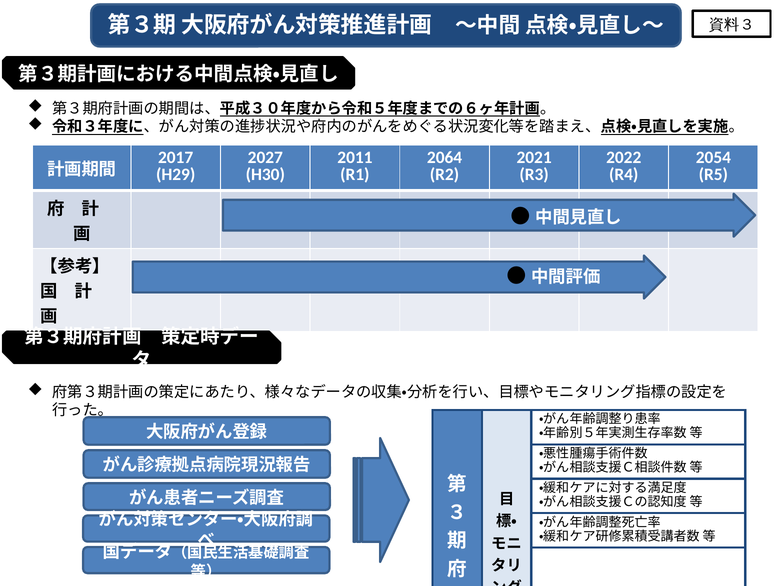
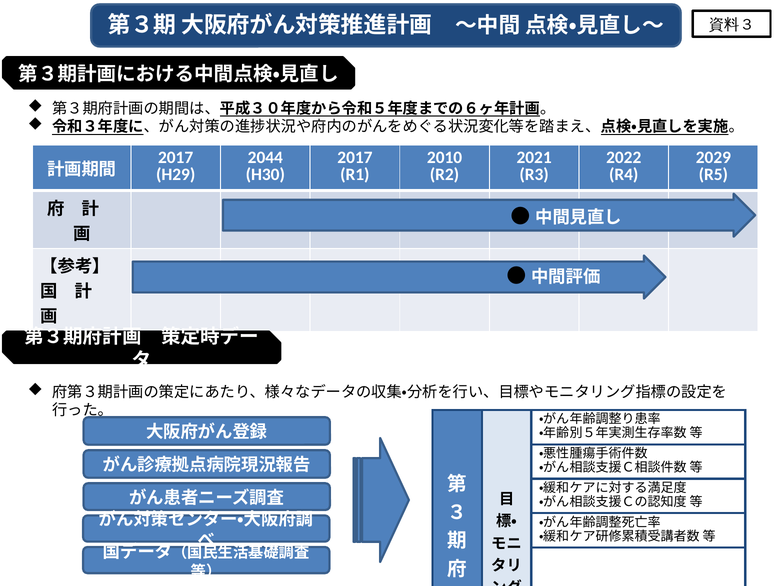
2027: 2027 -> 2044 (265, 157)
2011: 2011 -> 2017 (355, 157)
2064: 2064 -> 2010 (445, 157)
2054: 2054 -> 2029 (713, 157)
